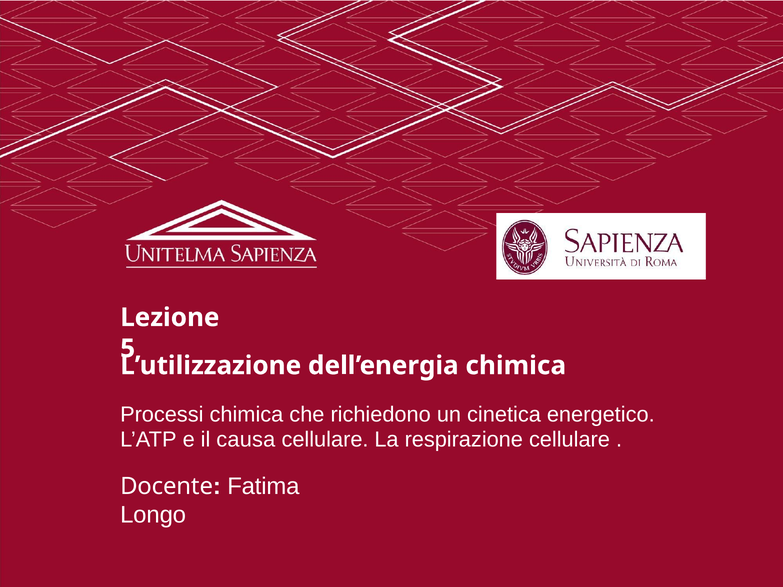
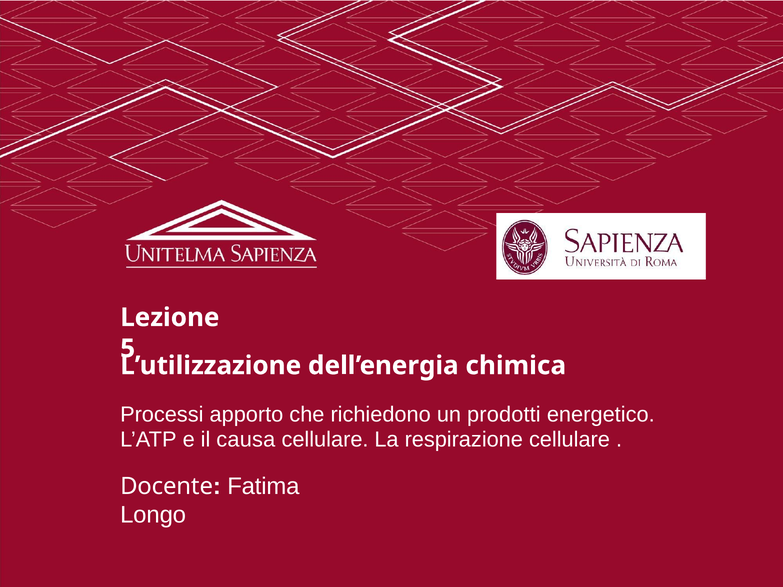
Processi chimica: chimica -> apporto (246, 415)
cinetica: cinetica -> prodotti (504, 415)
